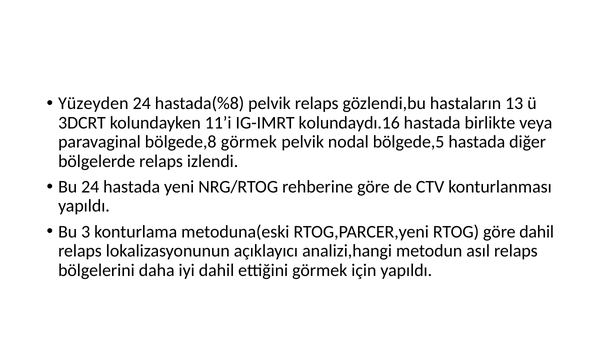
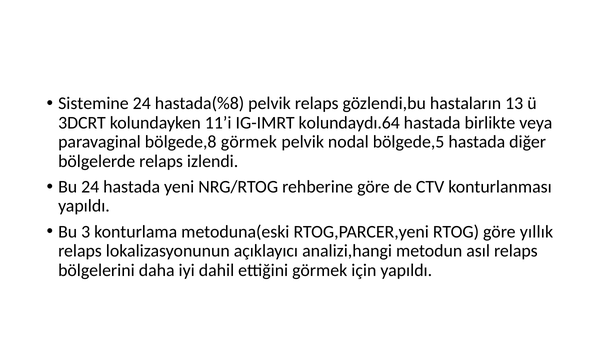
Yüzeyden: Yüzeyden -> Sistemine (93, 103)
kolundaydı.16: kolundaydı.16 -> kolundaydı.64 (349, 123)
göre dahil: dahil -> yıllık (536, 232)
